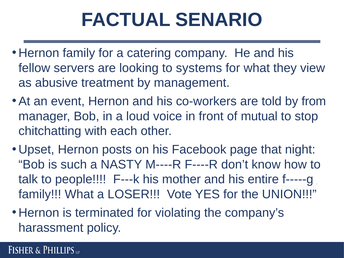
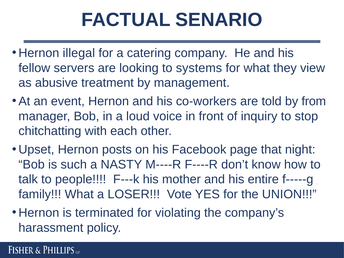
Hernon family: family -> illegal (79, 53)
mutual: mutual -> inquiry (259, 116)
